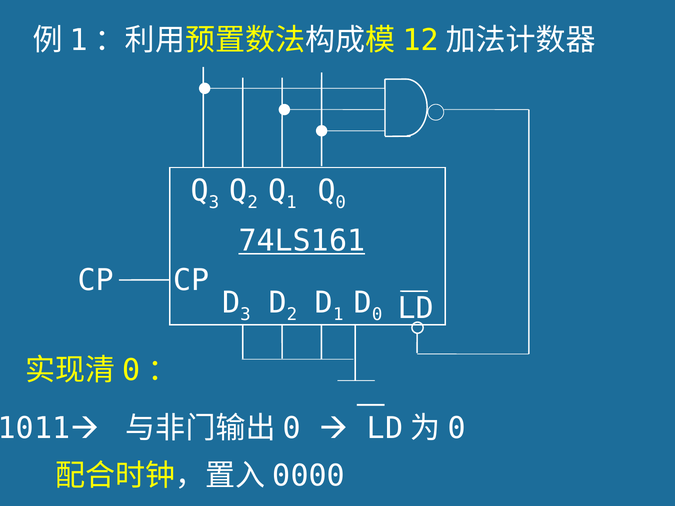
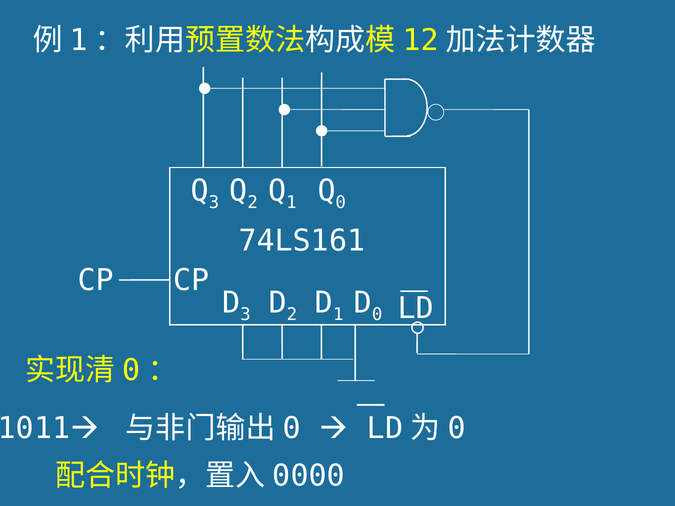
74LS161 underline: present -> none (302, 241)
